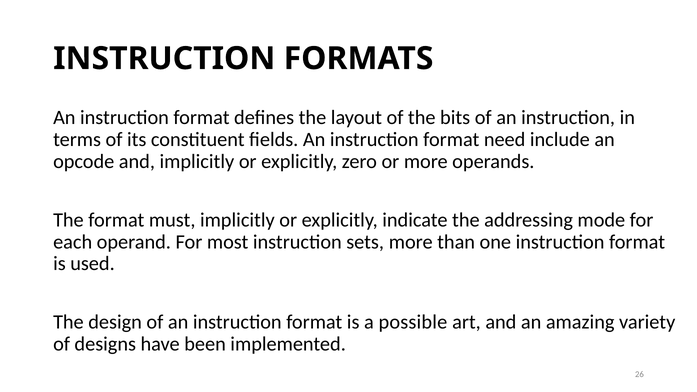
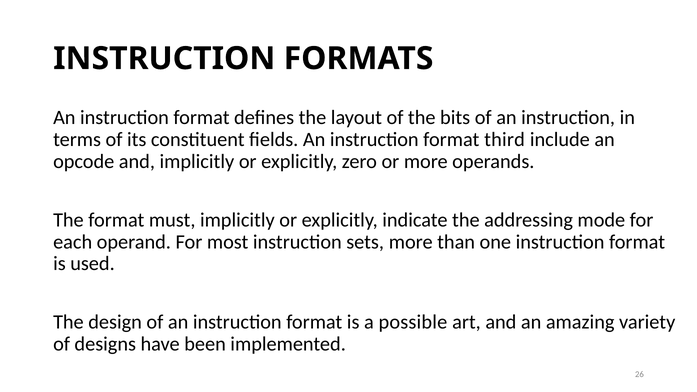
need: need -> third (505, 140)
